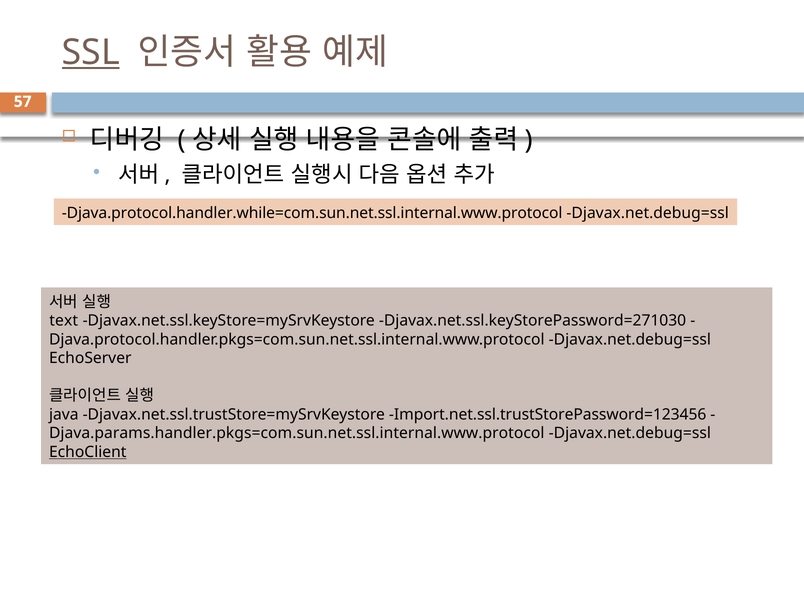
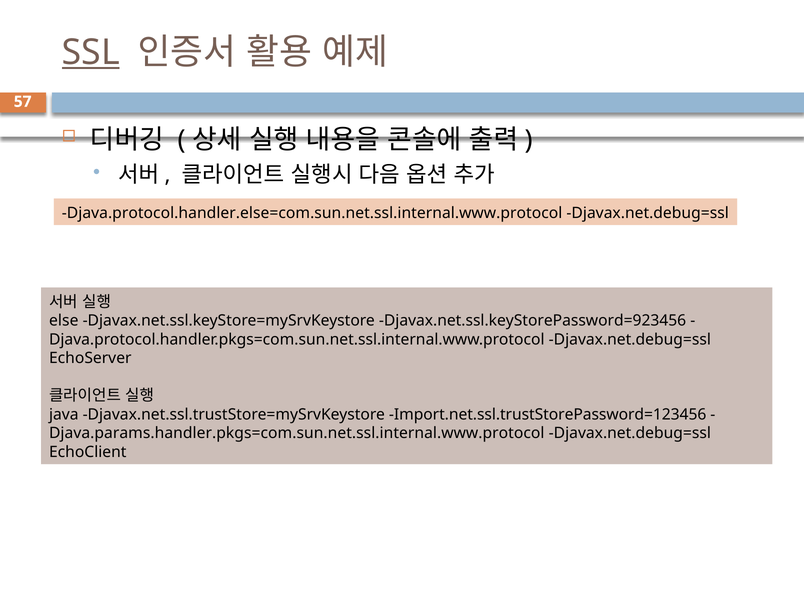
Djava.protocol.handler.while=com.sun.net.ssl.internal.www.protocol: Djava.protocol.handler.while=com.sun.net.ssl.internal.www.protocol -> Djava.protocol.handler.else=com.sun.net.ssl.internal.www.protocol (312, 213)
text: text -> else (64, 321)
Djavax.net.ssl.keyStorePassword=271030: Djavax.net.ssl.keyStorePassword=271030 -> Djavax.net.ssl.keyStorePassword=923456 (533, 321)
EchoClient underline: present -> none (88, 452)
